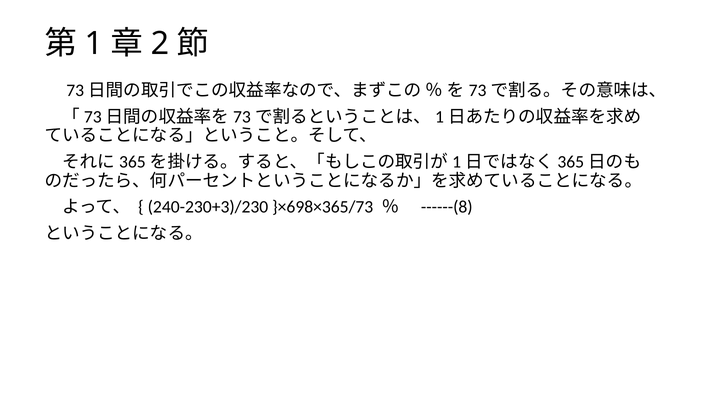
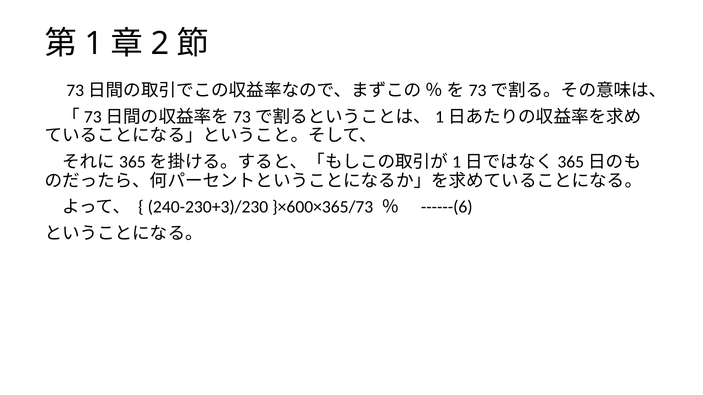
}×698×365/73: }×698×365/73 -> }×600×365/73 (323, 207)
------(8: ------(8 -> ------(6 (447, 207)
